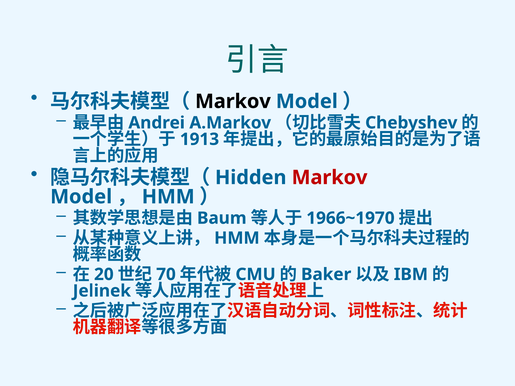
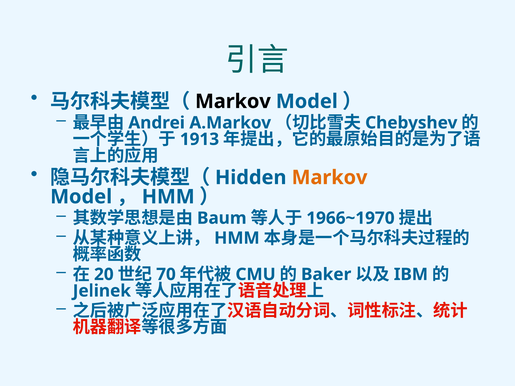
Markov colour: red -> orange (330, 178)
